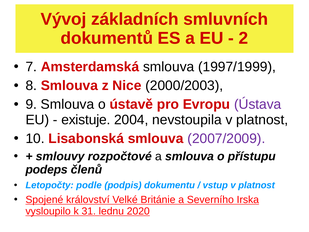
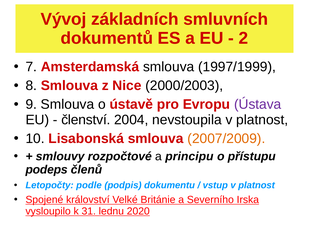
existuje: existuje -> členství (86, 120)
2007/2009 colour: purple -> orange (226, 138)
a smlouva: smlouva -> principu (189, 156)
